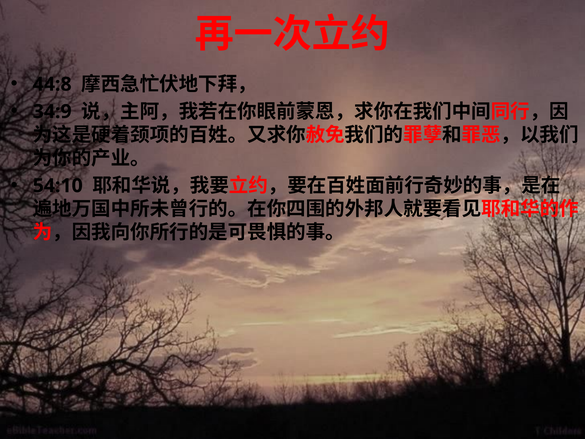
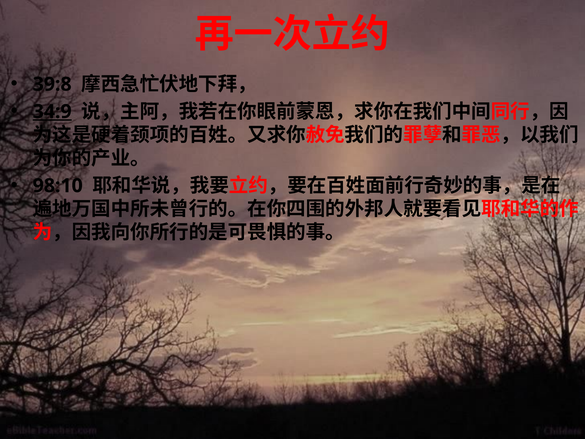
44:8: 44:8 -> 39:8 (52, 84)
34:9 underline: none -> present (52, 112)
54:10: 54:10 -> 98:10 (58, 186)
